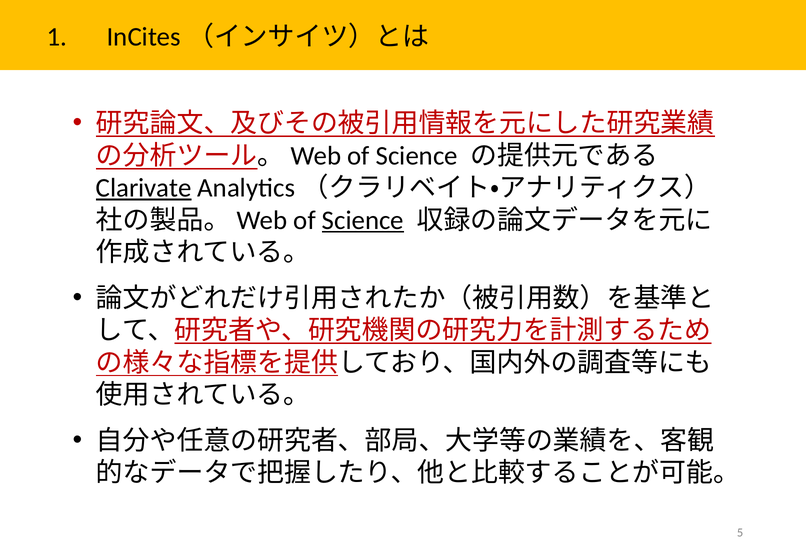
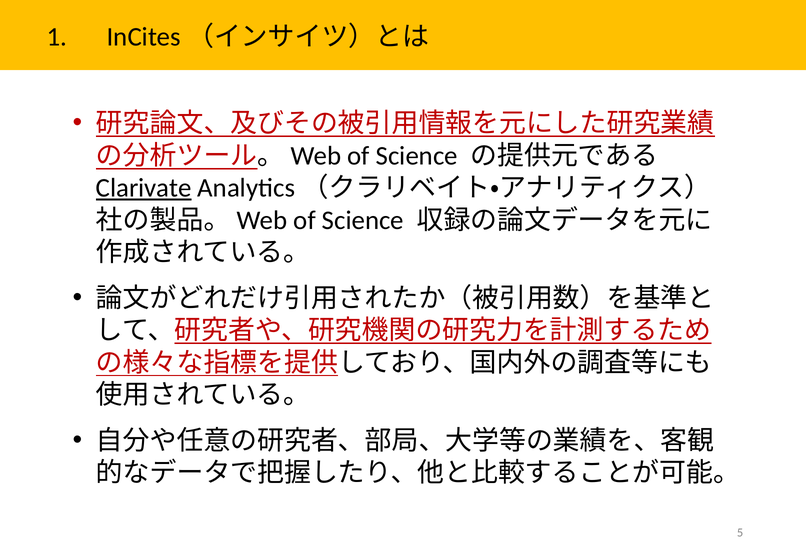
Science underline: present -> none (363, 220)
